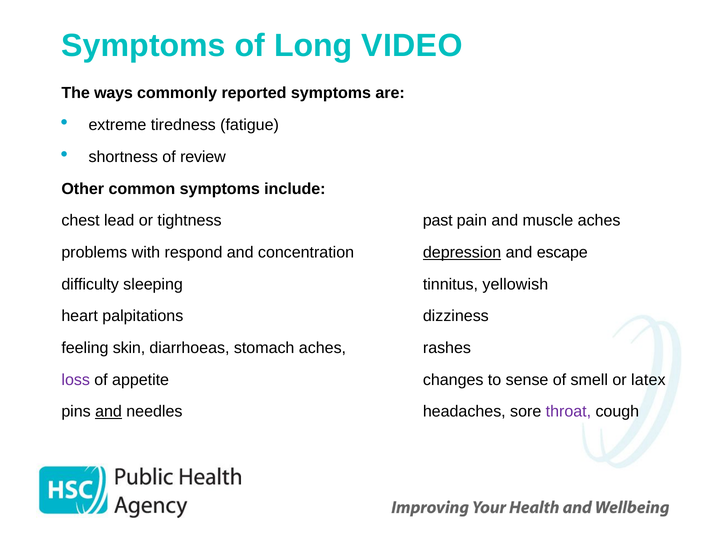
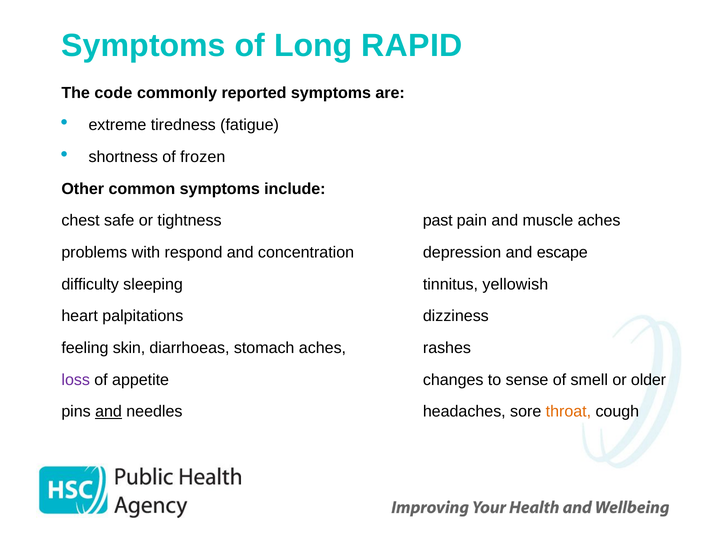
VIDEO: VIDEO -> RAPID (412, 46)
ways: ways -> code (113, 93)
review: review -> frozen (203, 157)
lead: lead -> safe (119, 221)
depression underline: present -> none (462, 253)
latex: latex -> older (649, 380)
throat colour: purple -> orange (568, 412)
